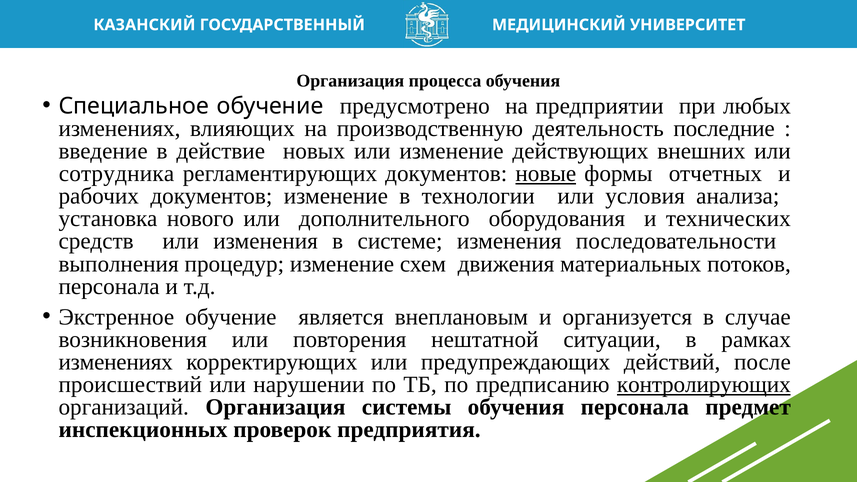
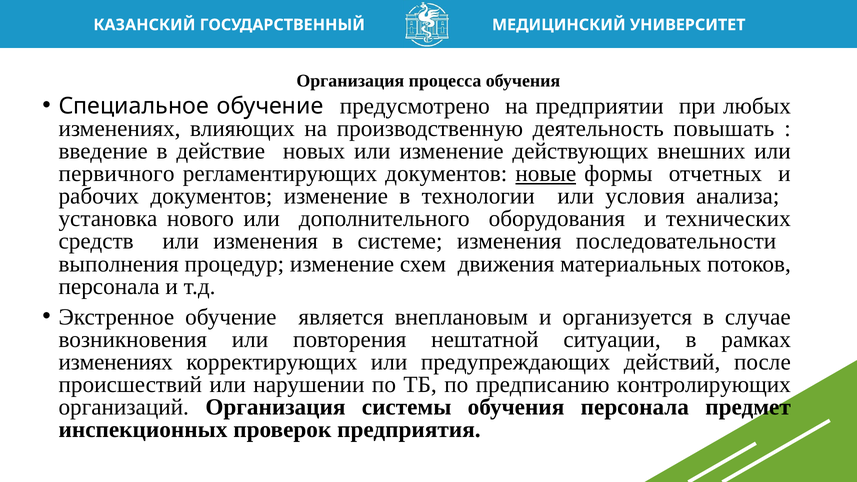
последние: последние -> повышать (724, 129)
сотрудника: сотрудника -> первичного (117, 174)
контролирующих underline: present -> none (704, 385)
